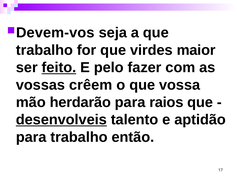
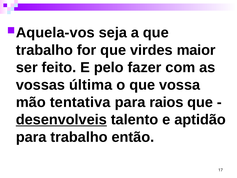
Devem-vos: Devem-vos -> Aquela-vos (55, 33)
feito underline: present -> none (59, 67)
crêem: crêem -> última (91, 85)
herdarão: herdarão -> tentativa (80, 102)
